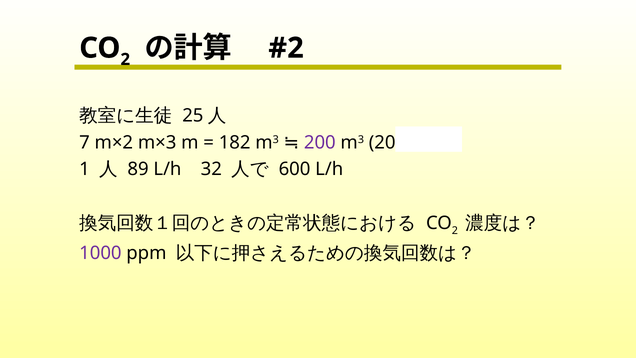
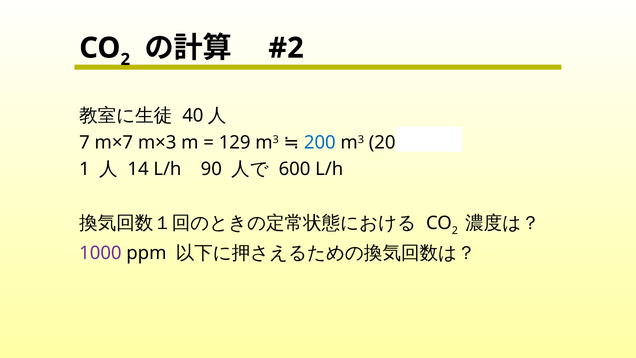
25: 25 -> 40 (193, 116)
m×2: m×2 -> m×7 (114, 142)
182: 182 -> 129 (235, 142)
200 colour: purple -> blue (320, 142)
89: 89 -> 14 (138, 169)
32: 32 -> 90 (211, 169)
